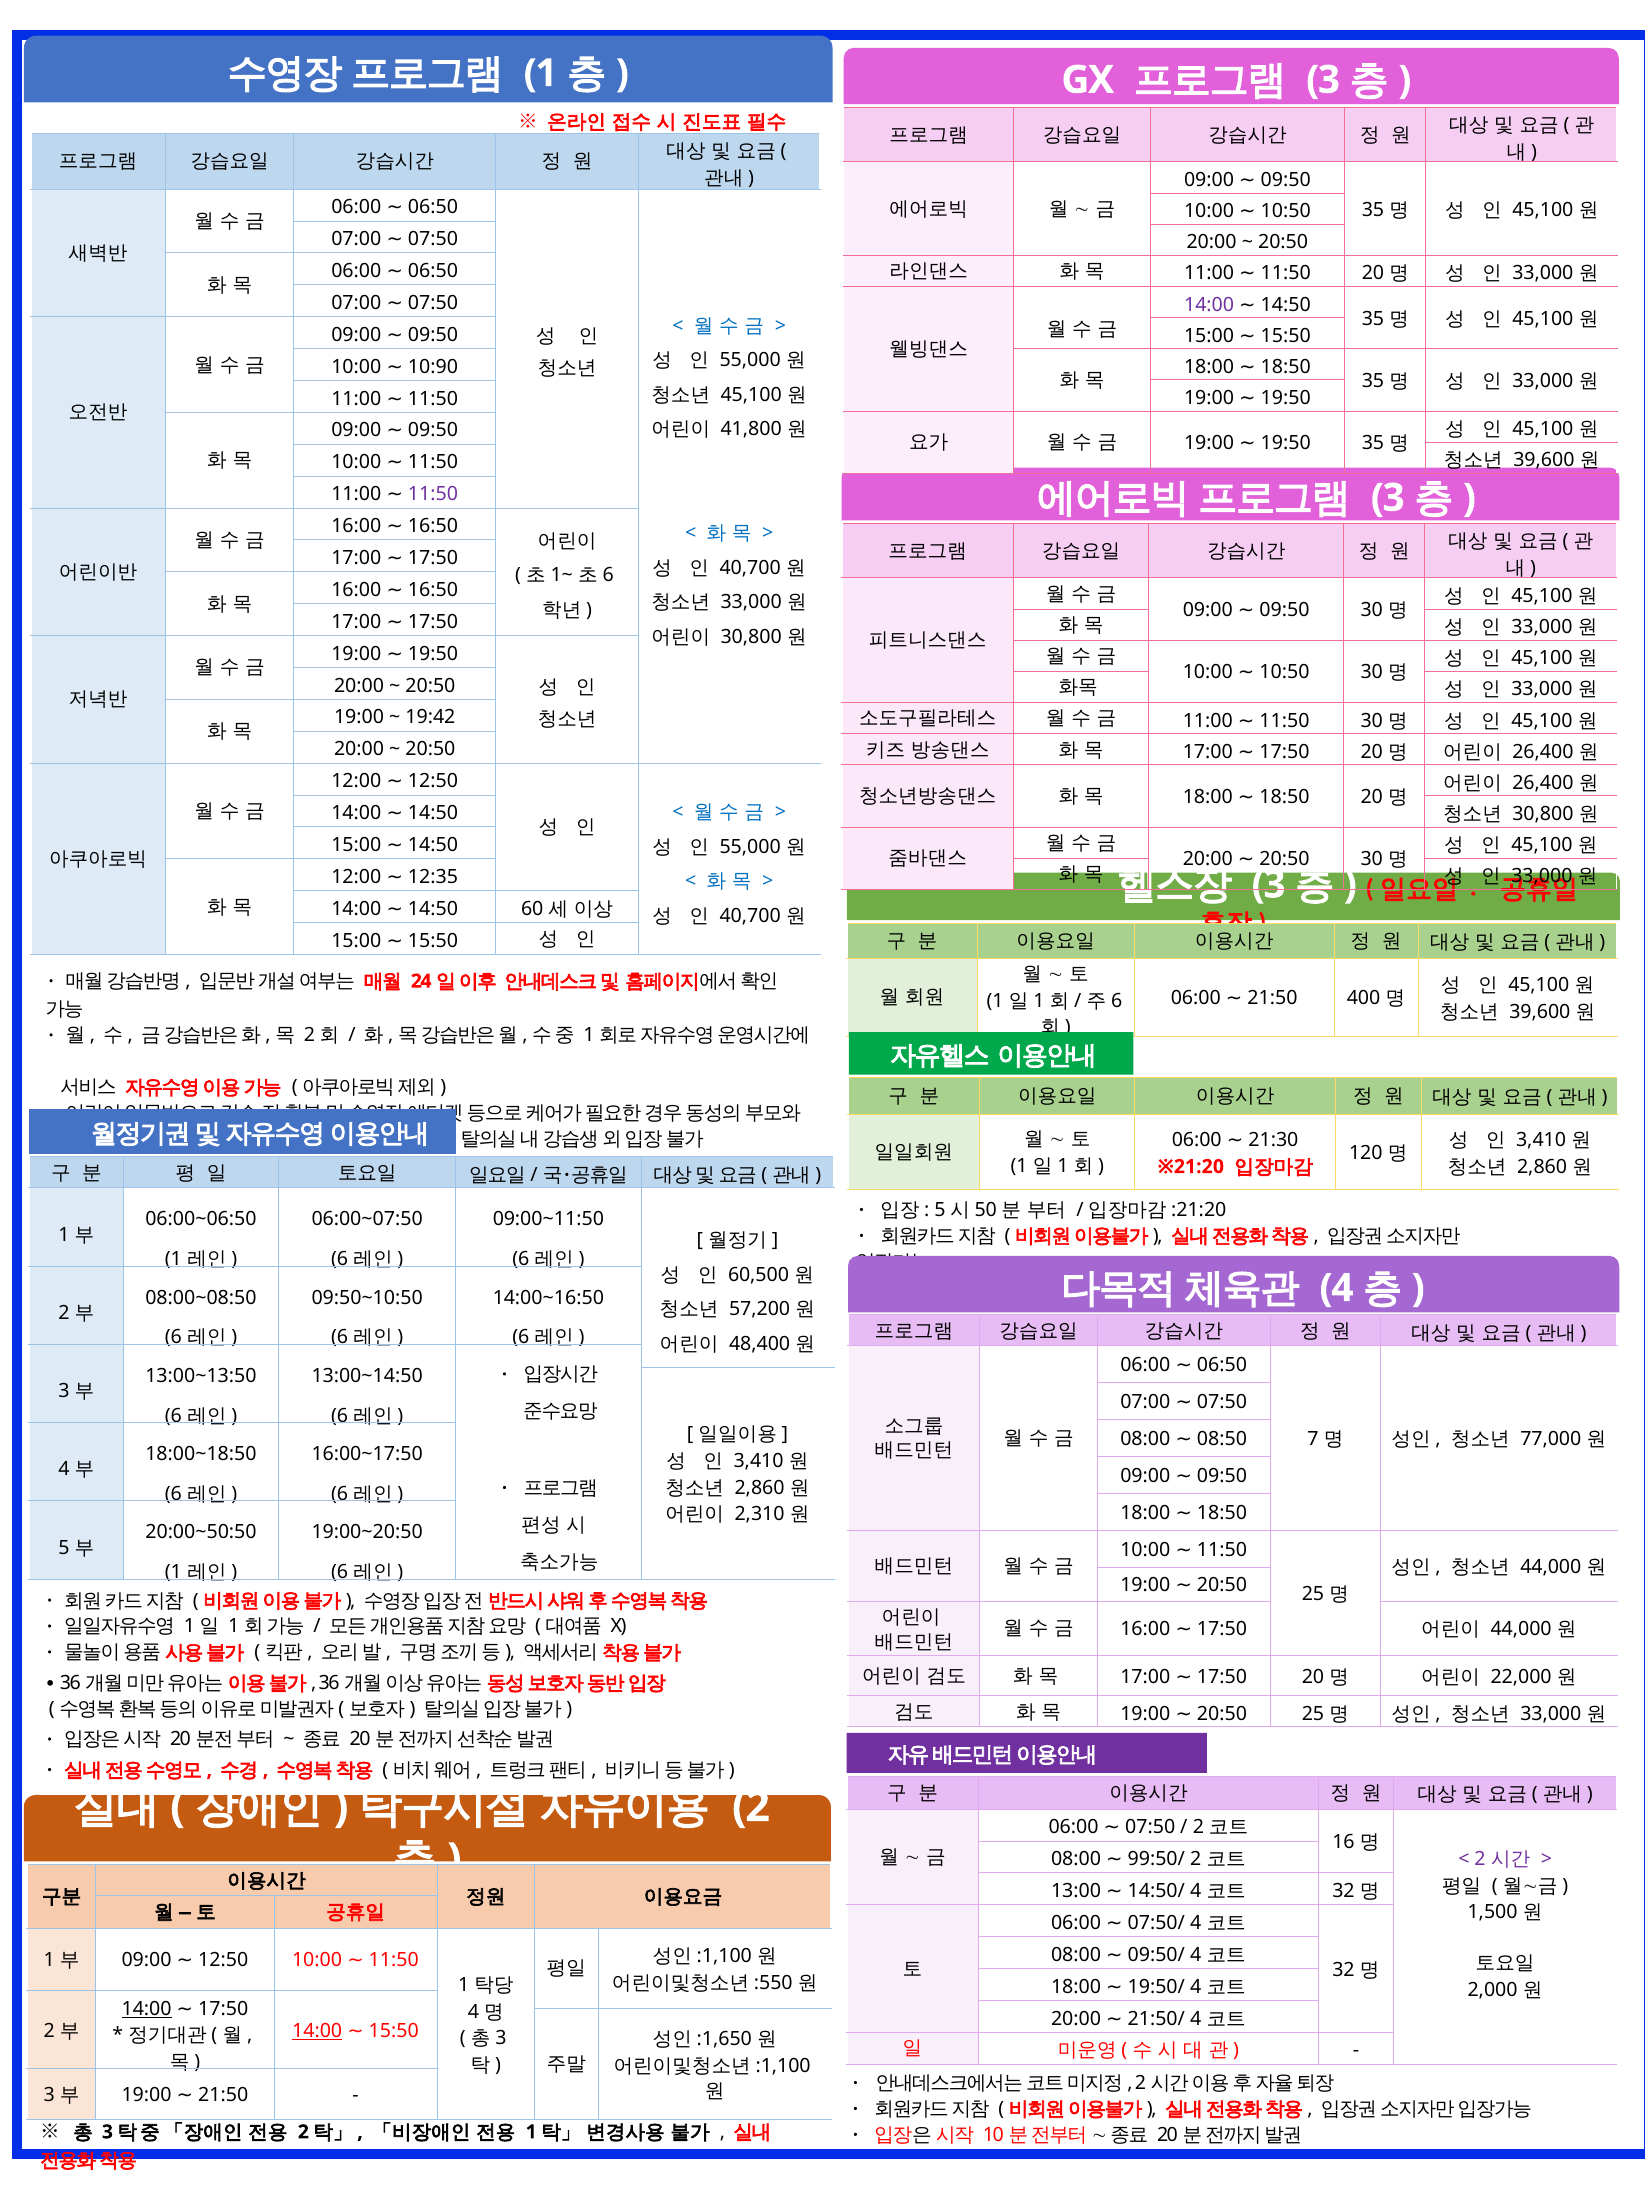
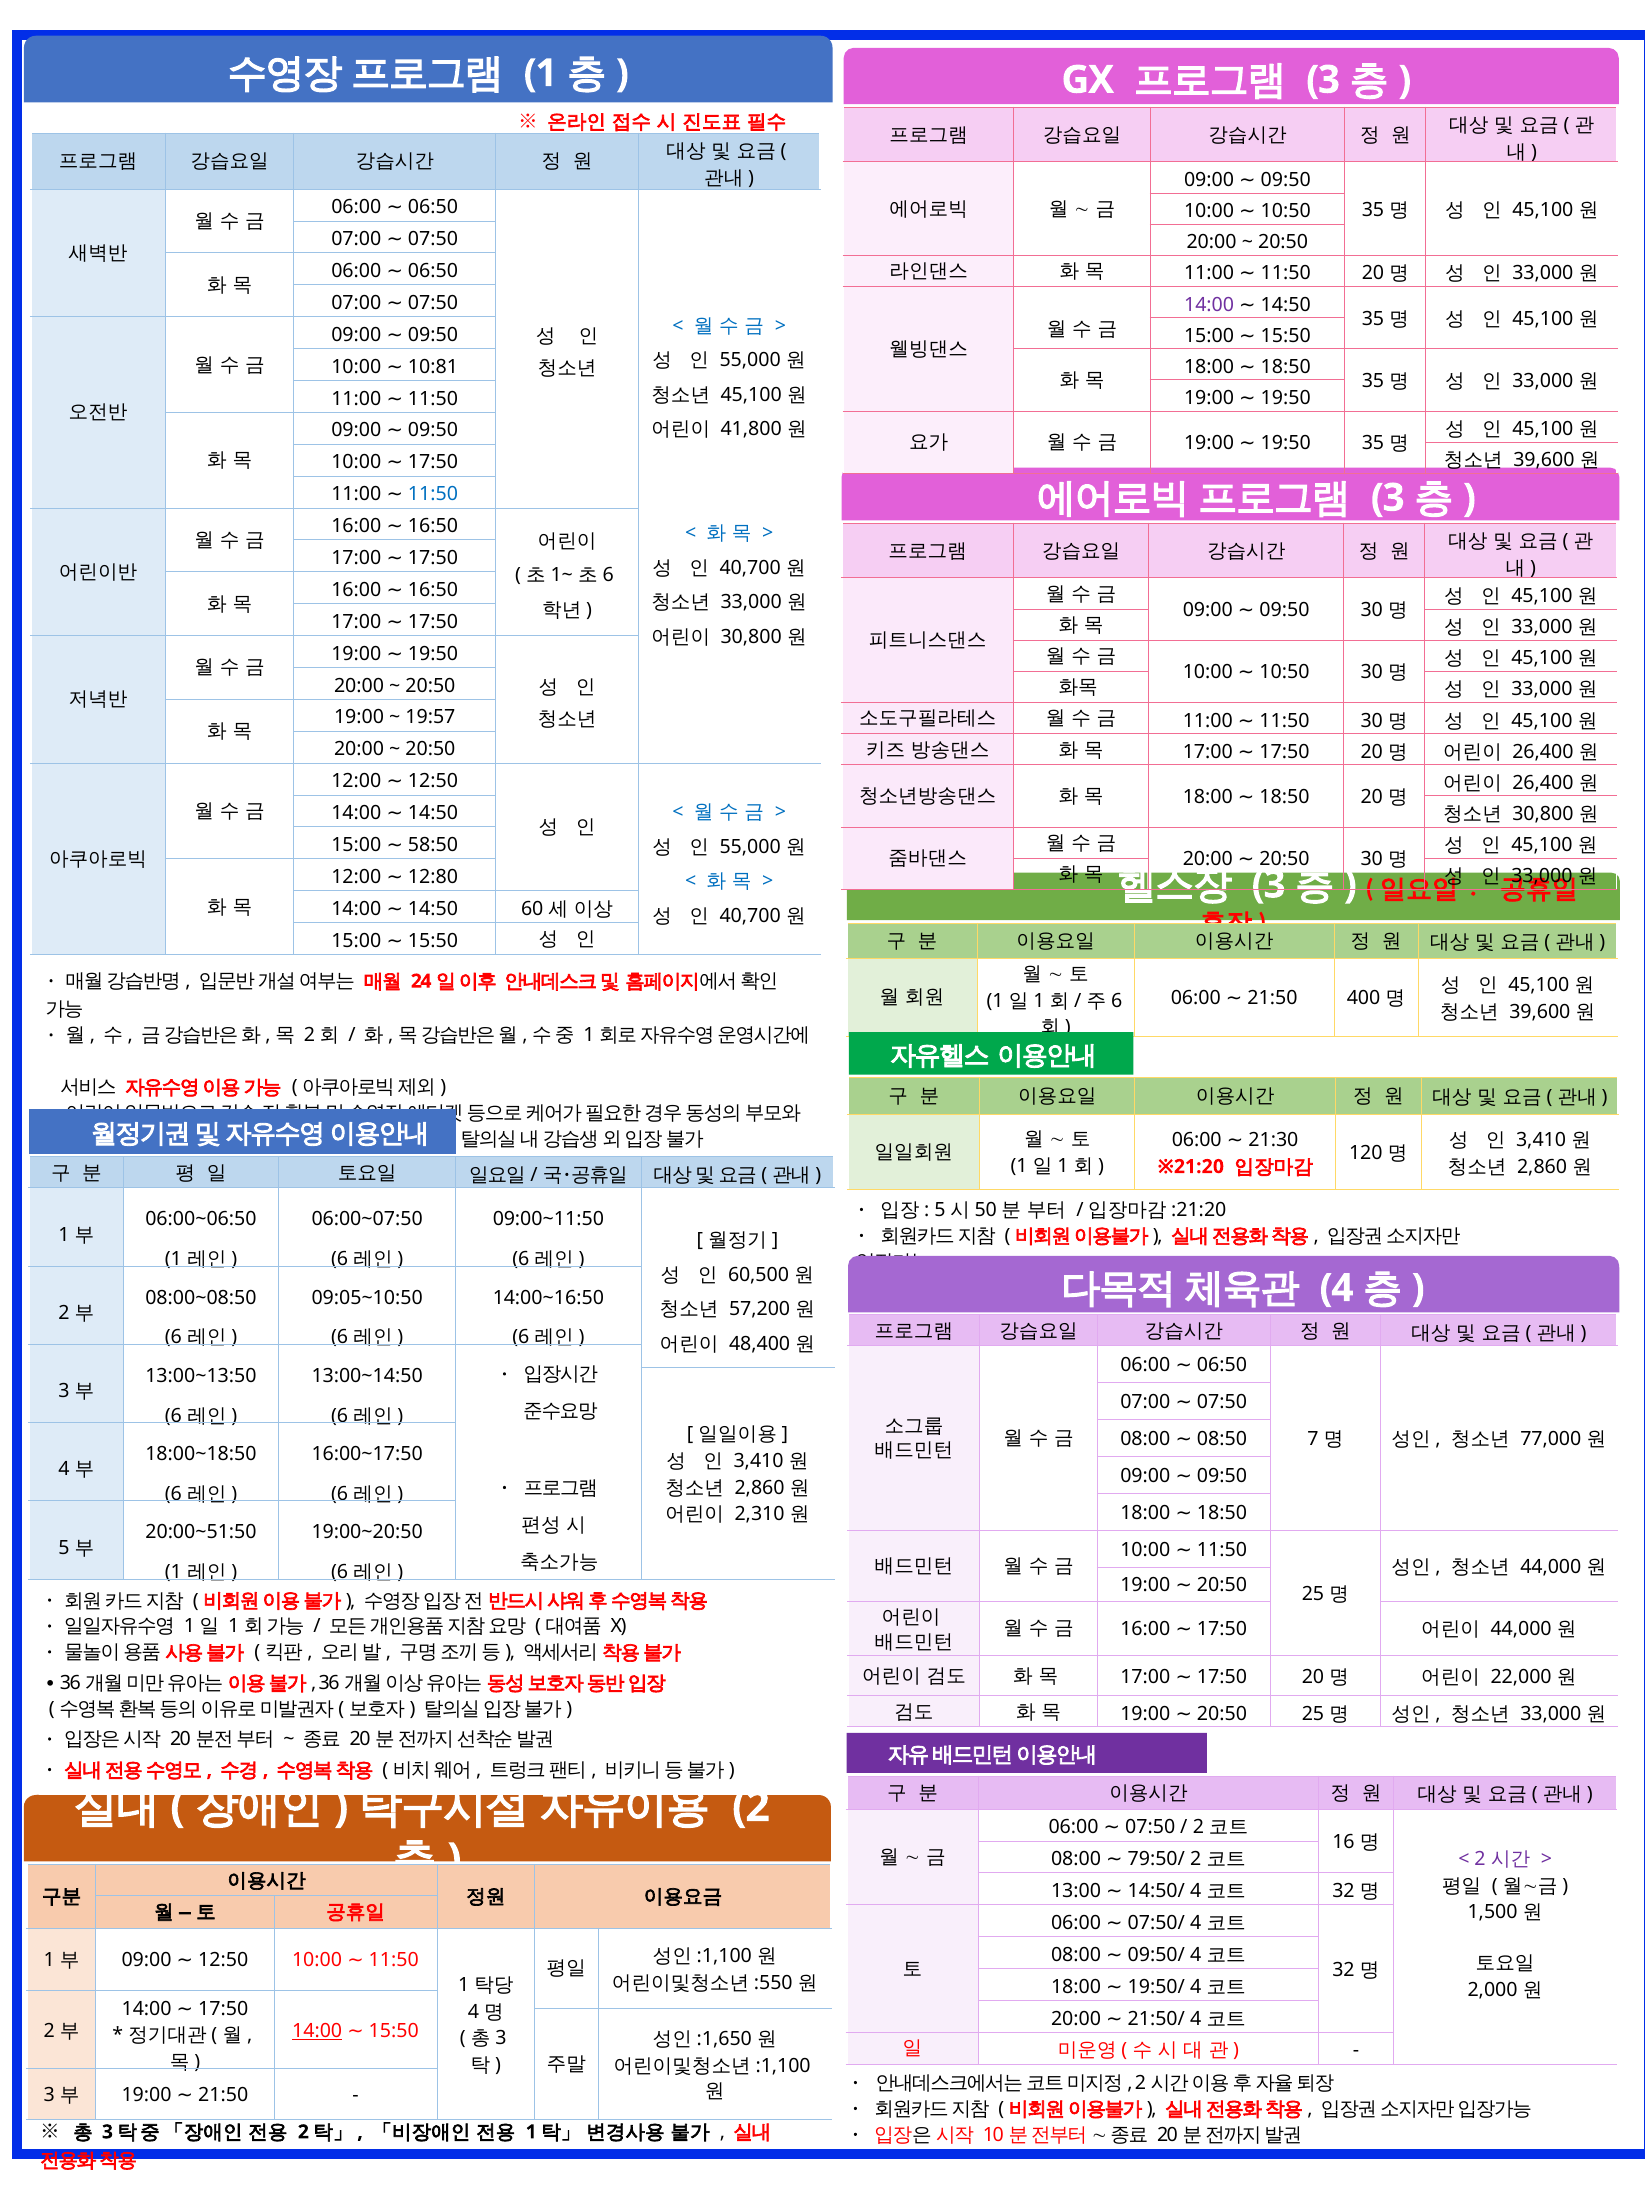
10:90: 10:90 -> 10:81 (433, 367)
11:50: 11:50 -> 17:50 (433, 462)
11:50 colour: purple -> blue (433, 494)
19:42: 19:42 -> 19:57 (430, 718)
15:00 14:50: 14:50 -> 58:50 (433, 845)
12:35: 12:35 -> 12:80 (433, 877)
09:50~10:50: 09:50~10:50 -> 09:05~10:50 (367, 1298)
20:00~50:50: 20:00~50:50 -> 20:00~51:50 (201, 1533)
99:50/: 99:50/ -> 79:50/ (1156, 1859)
14:00 underline: present -> none (147, 2009)
